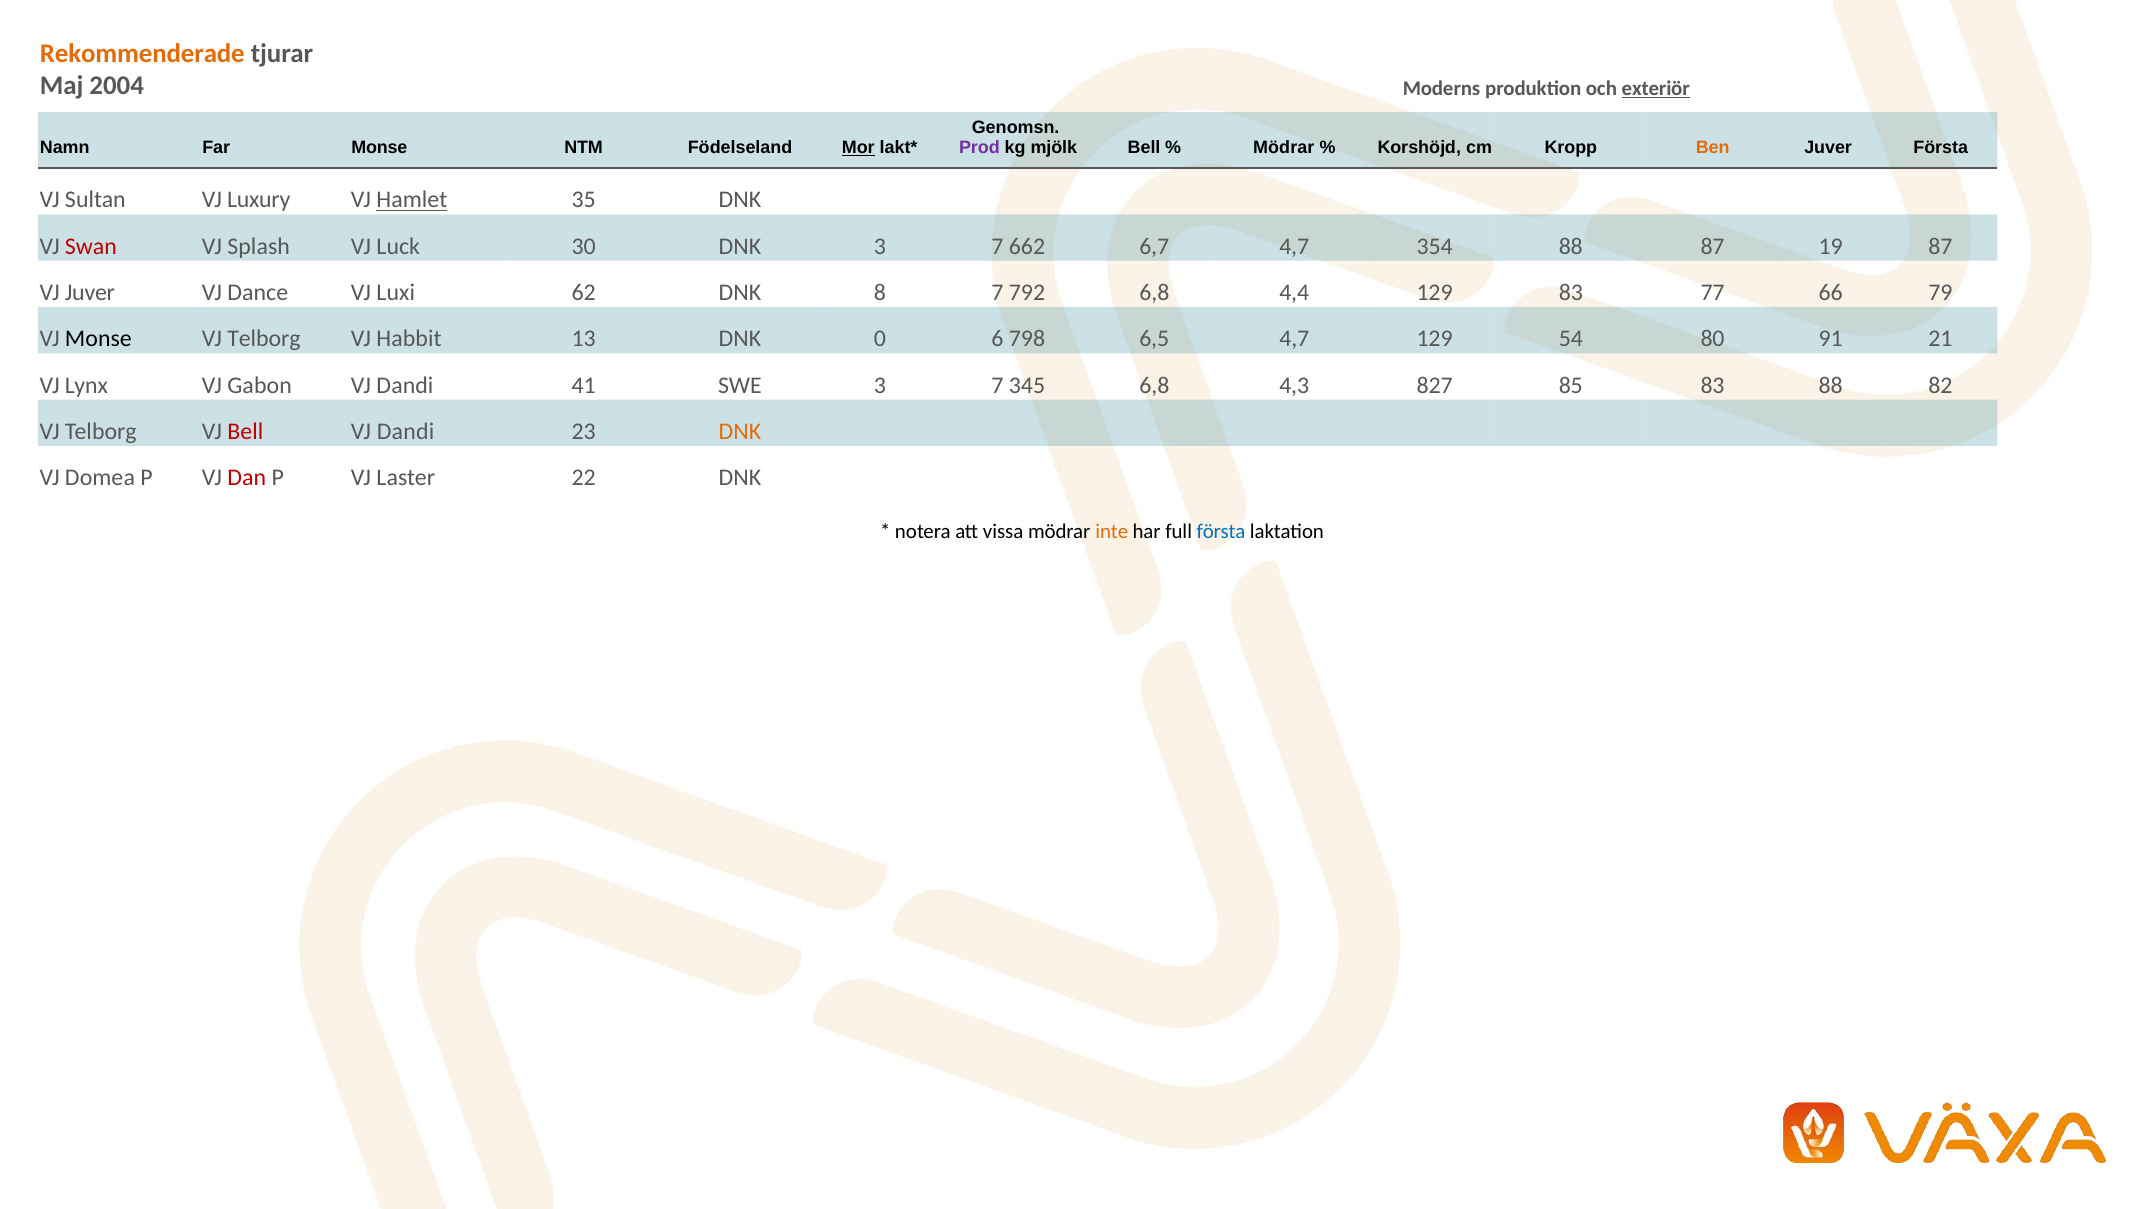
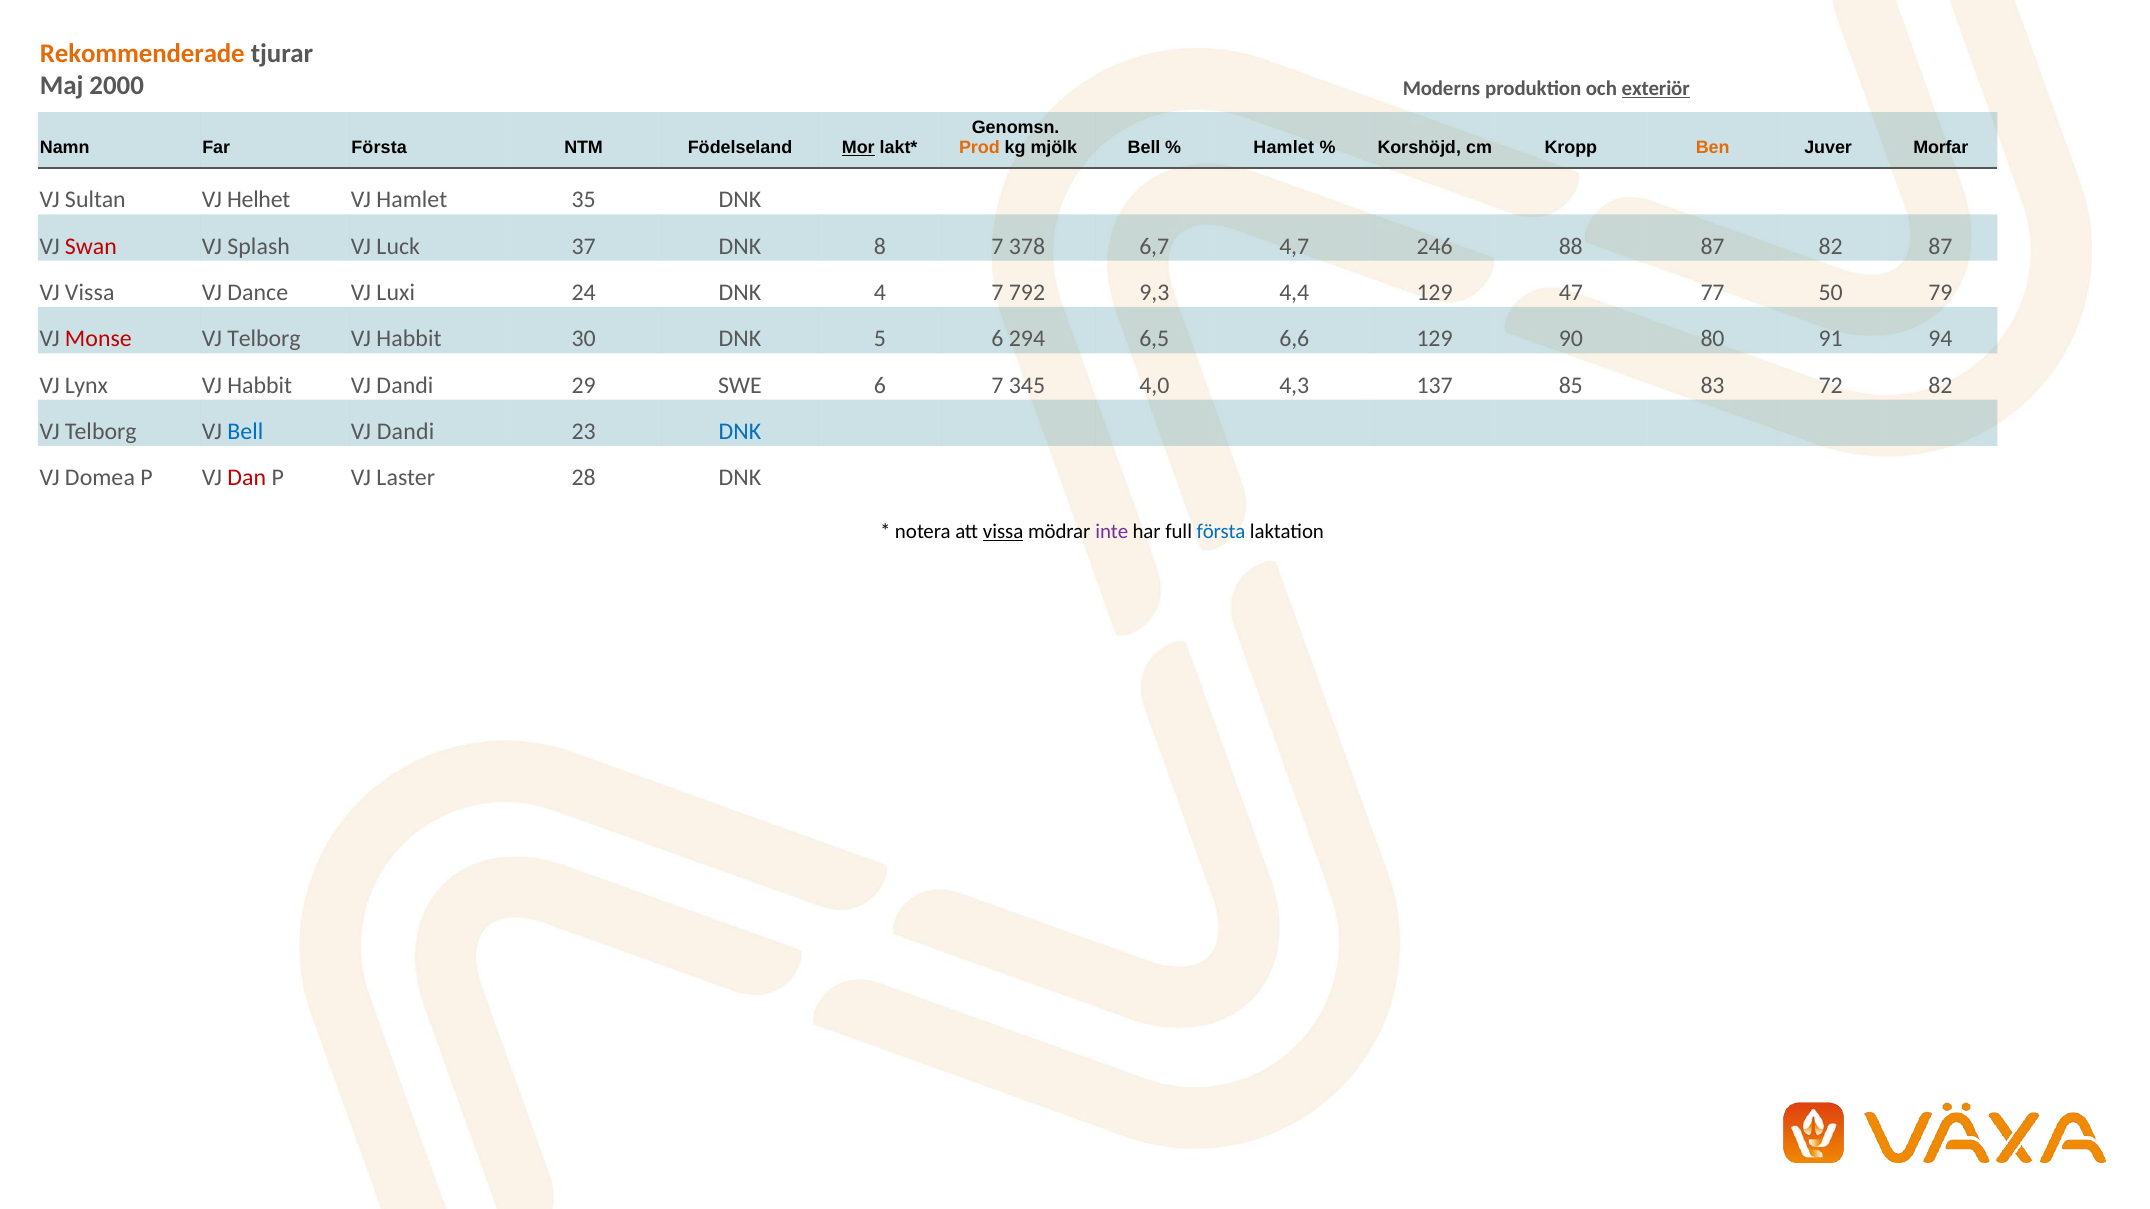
2004: 2004 -> 2000 (117, 86)
Far Monse: Monse -> Första (379, 148)
Prod colour: purple -> orange (979, 148)
Mödrar: Mödrar -> Hamlet (1284, 148)
Juver Första: Första -> Morfar (1941, 148)
Luxury: Luxury -> Helhet (259, 200)
Hamlet underline: present -> none (412, 200)
30: 30 -> 37 (584, 246)
DNK 3: 3 -> 8 (880, 246)
662: 662 -> 378 (1027, 246)
354: 354 -> 246 (1435, 246)
87 19: 19 -> 82 (1831, 246)
VJ Juver: Juver -> Vissa (90, 293)
62: 62 -> 24 (584, 293)
8: 8 -> 4 (880, 293)
792 6,8: 6,8 -> 9,3 (1154, 293)
129 83: 83 -> 47 (1571, 293)
66: 66 -> 50 (1831, 293)
Monse colour: black -> red (98, 339)
13: 13 -> 30 (584, 339)
0: 0 -> 5 (880, 339)
798: 798 -> 294 (1027, 339)
6,5 4,7: 4,7 -> 6,6 (1294, 339)
54: 54 -> 90 (1571, 339)
21: 21 -> 94 (1941, 339)
Lynx VJ Gabon: Gabon -> Habbit (260, 385)
41: 41 -> 29 (584, 385)
SWE 3: 3 -> 6 (880, 385)
345 6,8: 6,8 -> 4,0 (1154, 385)
827: 827 -> 137 (1435, 385)
83 88: 88 -> 72 (1831, 385)
Bell colour: red -> blue (245, 432)
DNK colour: orange -> blue (740, 432)
22: 22 -> 28 (584, 478)
vissa underline: none -> present (1003, 531)
inte colour: orange -> purple (1112, 531)
